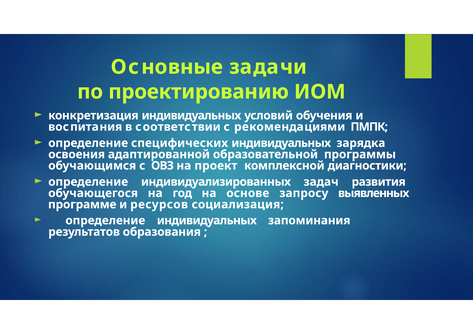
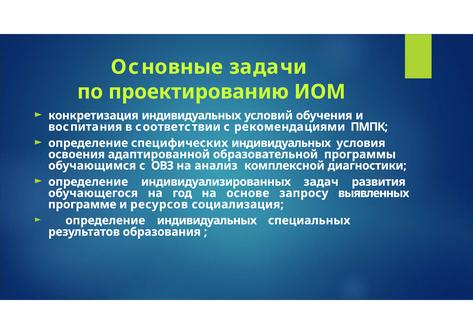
зарядка: зарядка -> условия (361, 143)
проект: проект -> анализ (216, 166)
запоминания: запоминания -> специальных (309, 221)
